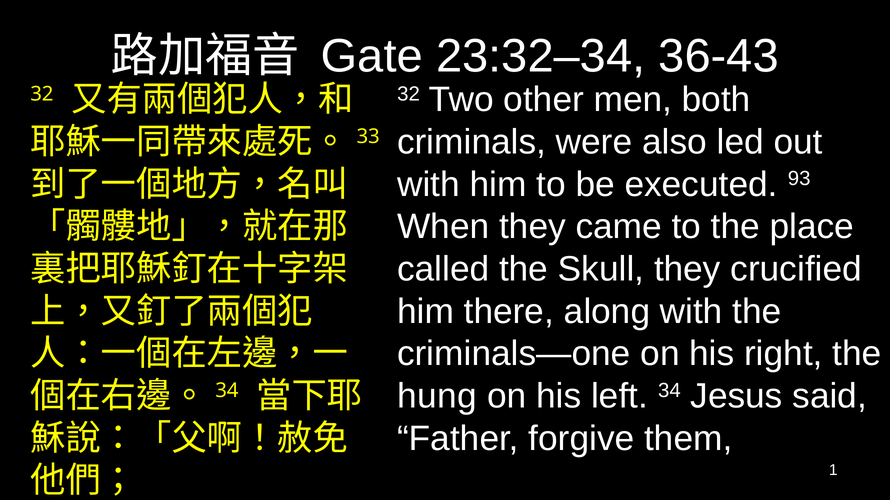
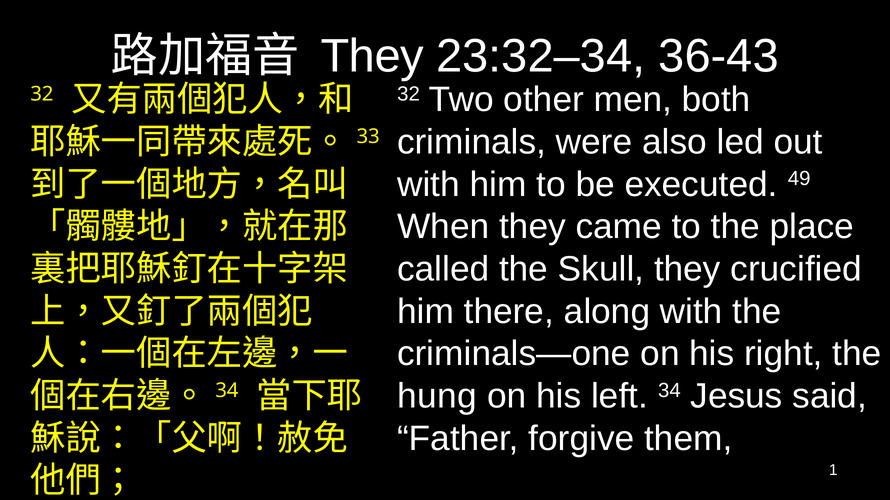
Gate: Gate -> They (372, 56)
93: 93 -> 49 (799, 179)
